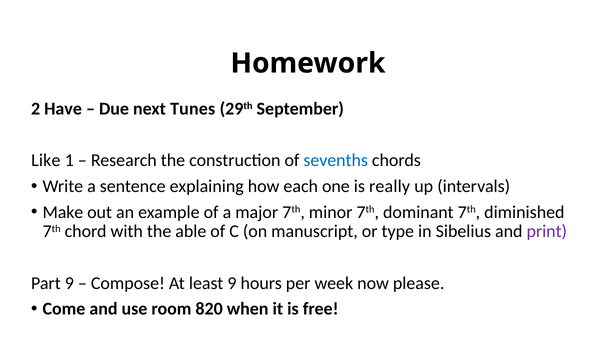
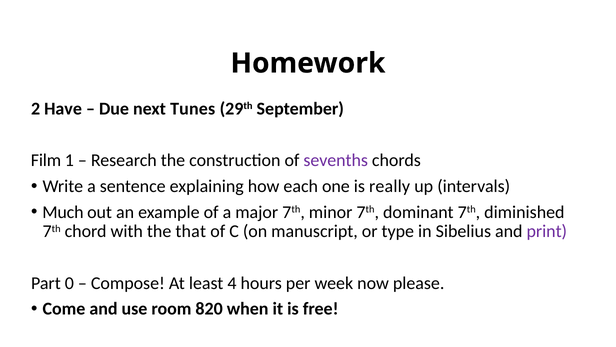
Like: Like -> Film (46, 160)
sevenths colour: blue -> purple (336, 160)
Make: Make -> Much (63, 212)
able: able -> that (191, 231)
Part 9: 9 -> 0 (69, 283)
least 9: 9 -> 4 (232, 283)
